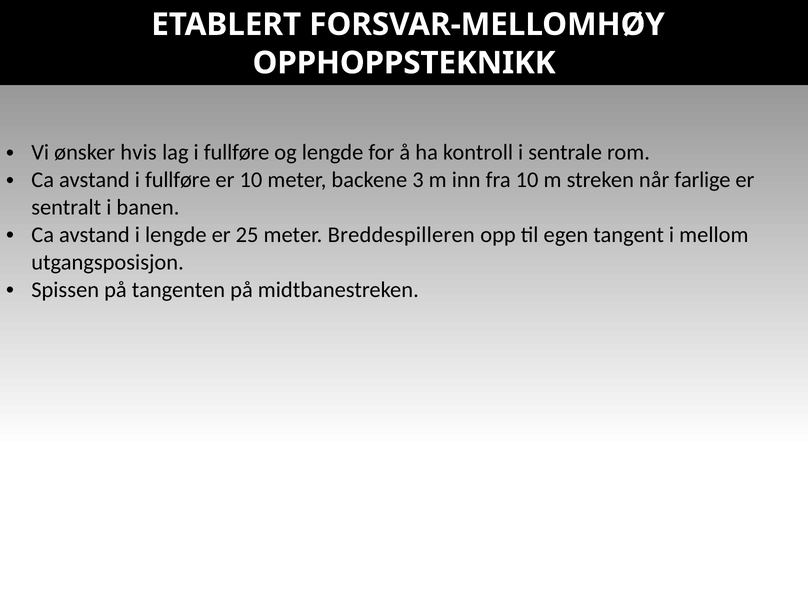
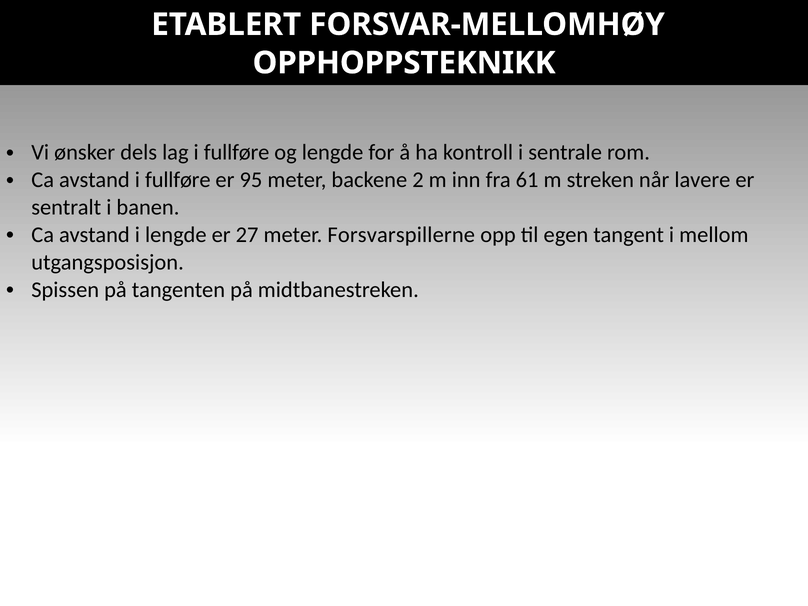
hvis: hvis -> dels (139, 153)
er 10: 10 -> 95 (251, 180)
3: 3 -> 2 (418, 180)
fra 10: 10 -> 61 (527, 180)
farlige: farlige -> lavere (702, 180)
25: 25 -> 27 (247, 235)
Breddespilleren: Breddespilleren -> Forsvarspillerne (401, 235)
